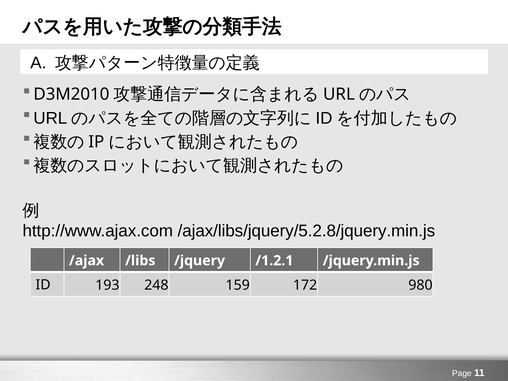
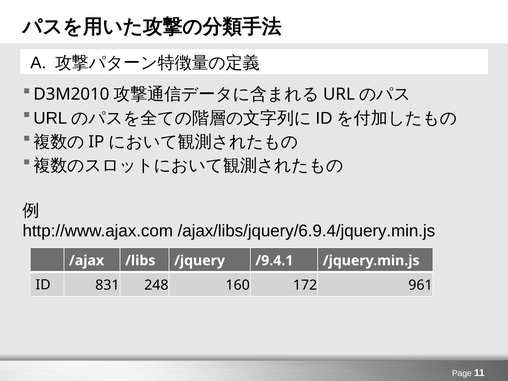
/ajax/libs/jquery/5.2.8/jquery.min.js: /ajax/libs/jquery/5.2.8/jquery.min.js -> /ajax/libs/jquery/6.9.4/jquery.min.js (306, 231)
/1.2.1: /1.2.1 -> /9.4.1 (274, 261)
193: 193 -> 831 (107, 285)
159: 159 -> 160 (238, 285)
980: 980 -> 961 (421, 285)
